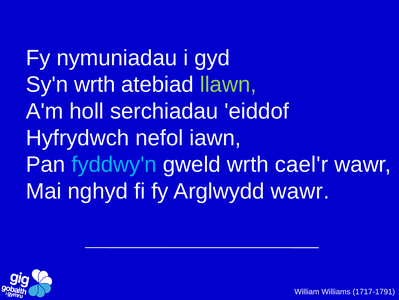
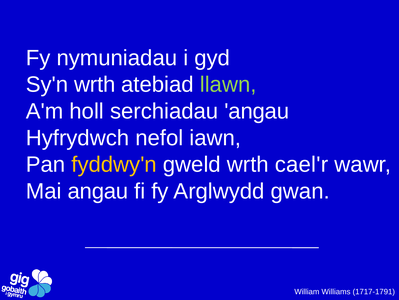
serchiadau eiddof: eiddof -> angau (257, 111)
fyddwy'n colour: light blue -> yellow (114, 164)
Mai nghyd: nghyd -> angau (98, 191)
Arglwydd wawr: wawr -> gwan (300, 191)
